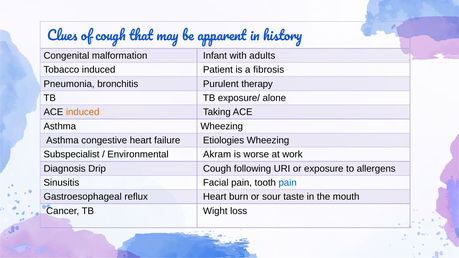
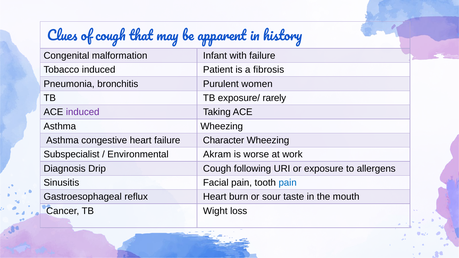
with adults: adults -> failure (262, 56)
therapy: therapy -> women (257, 84)
alone: alone -> rarely (274, 98)
induced colour: orange -> purple (83, 112)
Etiologies: Etiologies -> Character (224, 140)
